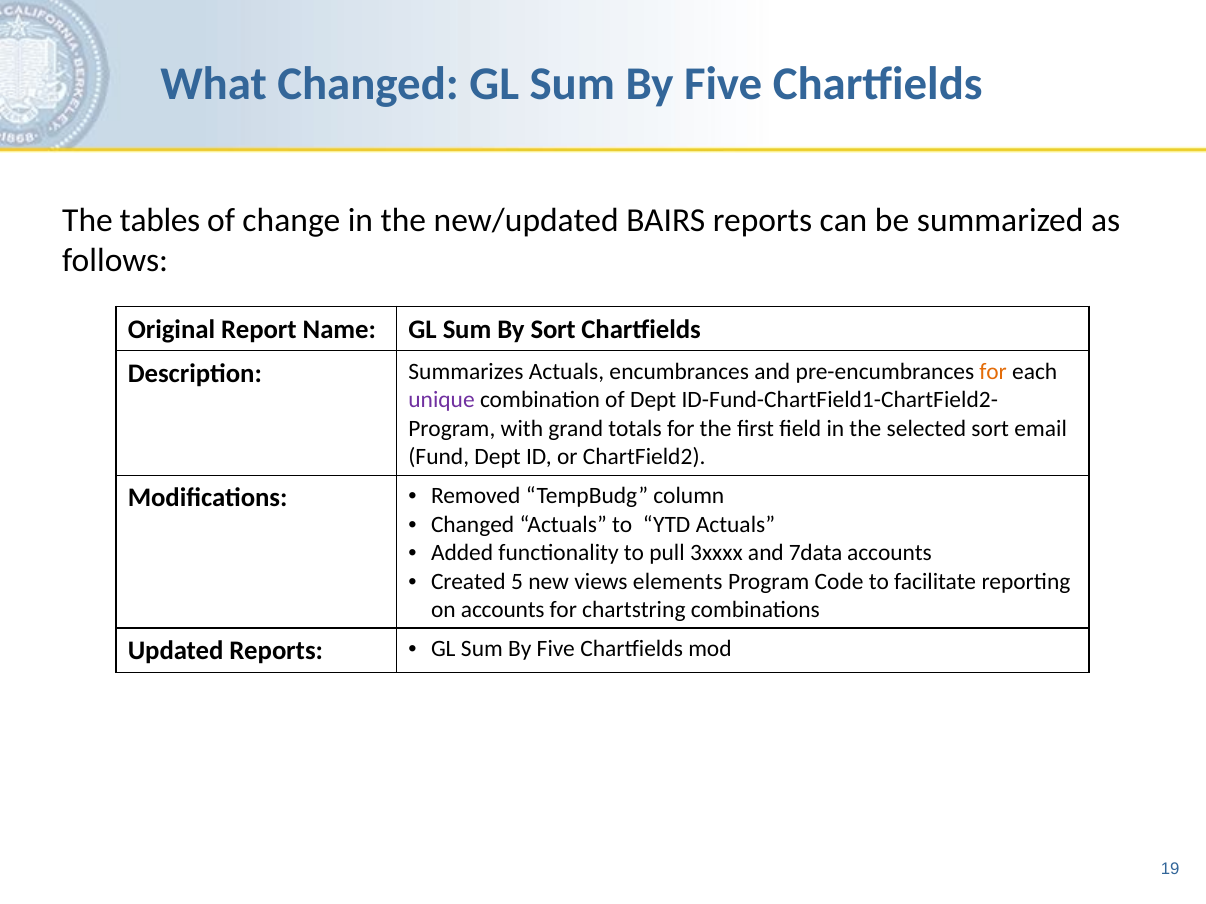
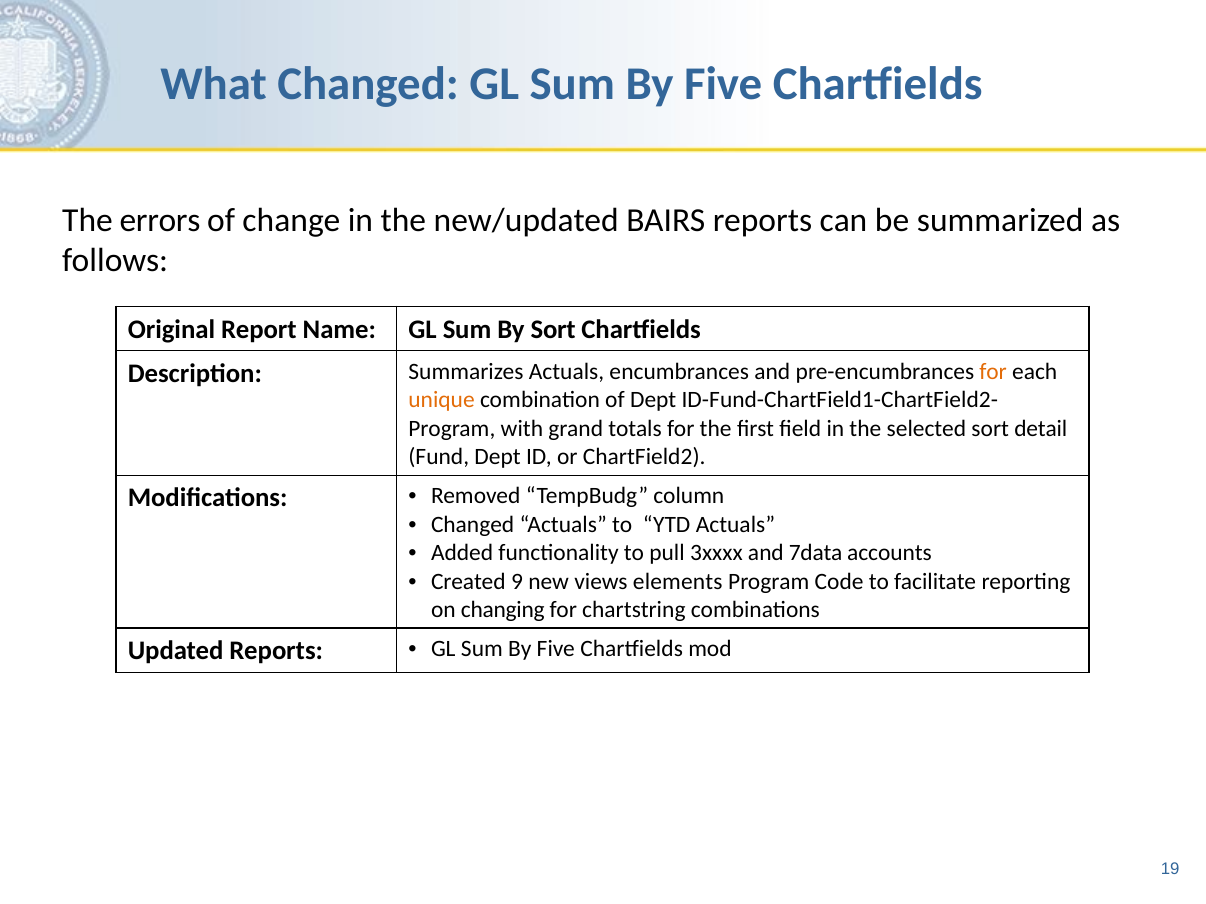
tables: tables -> errors (160, 220)
unique colour: purple -> orange (442, 400)
email: email -> detail (1041, 429)
5: 5 -> 9 (517, 582)
on accounts: accounts -> changing (503, 610)
